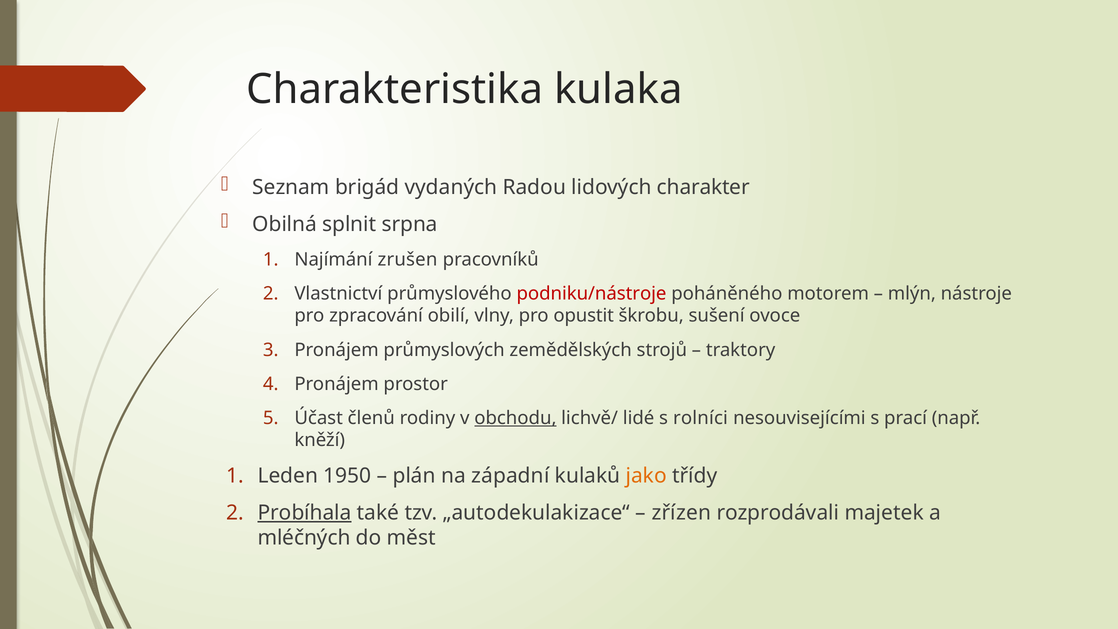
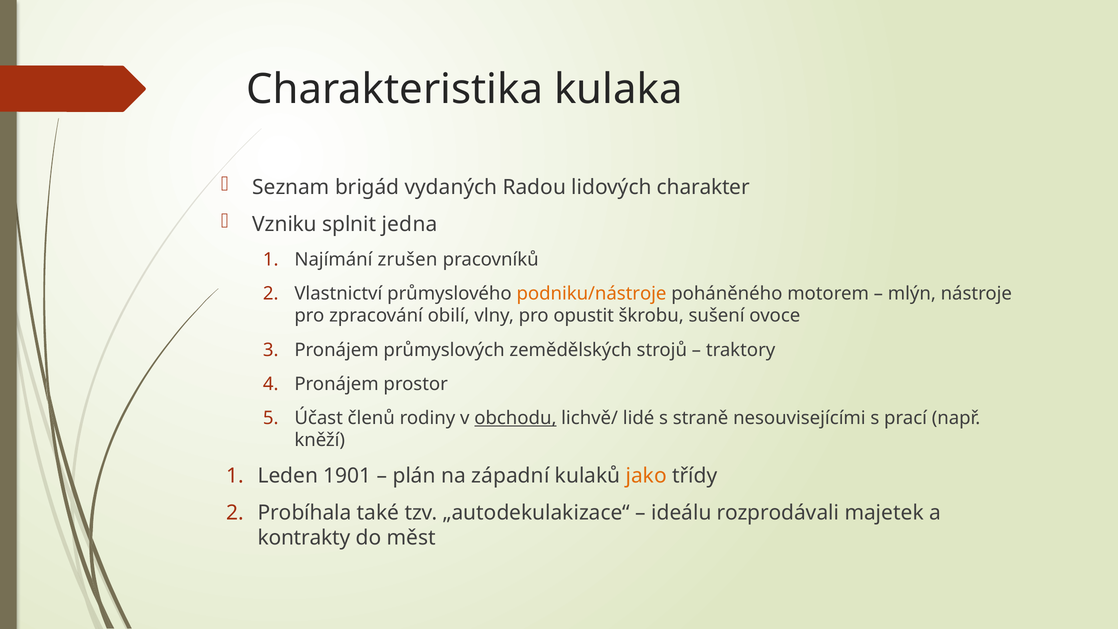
Obilná: Obilná -> Vzniku (285, 224)
srpna: srpna -> jedna (410, 224)
podniku/nástroje colour: red -> orange (592, 293)
rolníci: rolníci -> straně (701, 418)
1950: 1950 -> 1901 (347, 476)
Probíhala underline: present -> none (305, 513)
zřízen: zřízen -> ideálu (681, 513)
mléčných: mléčných -> kontrakty (304, 538)
